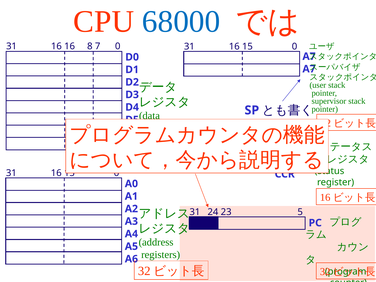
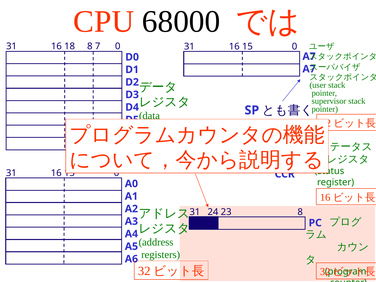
68000 colour: blue -> black (181, 22)
16 16: 16 -> 18 (70, 46)
23 5: 5 -> 8 (300, 212)
